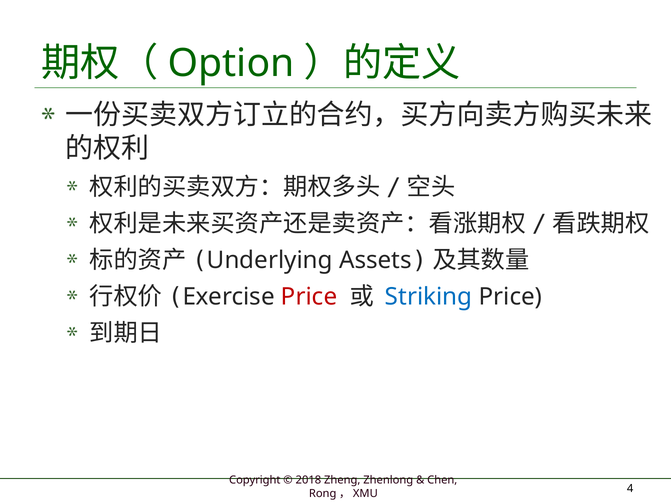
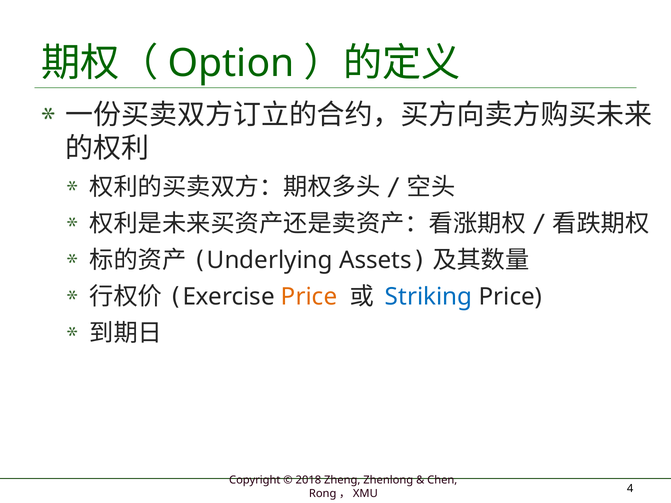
Price colour: red -> orange (309, 297)
